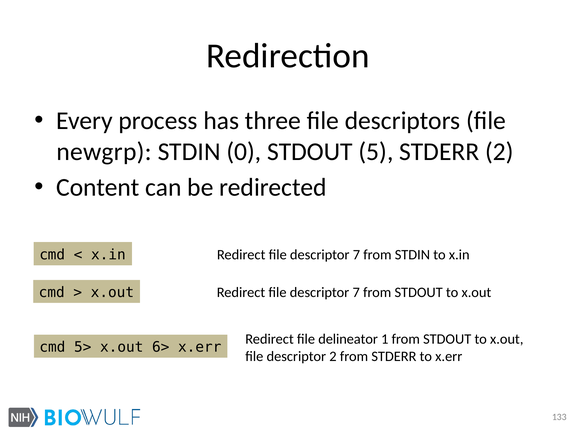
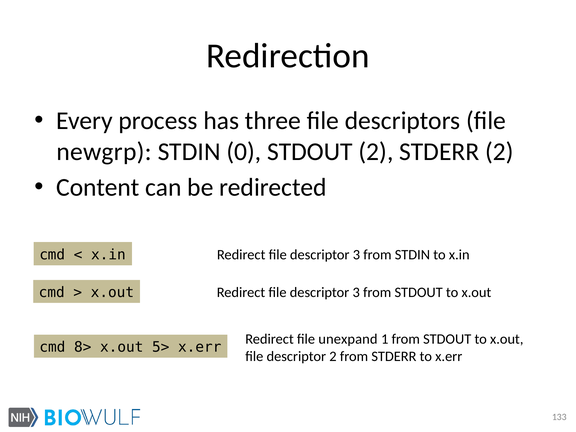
STDOUT 5: 5 -> 2 (376, 152)
7: 7 -> 3 (356, 255)
7: 7 -> 3 (356, 292)
delineator: delineator -> unexpand (348, 339)
5>: 5> -> 8> (83, 347)
6>: 6> -> 5> (161, 347)
